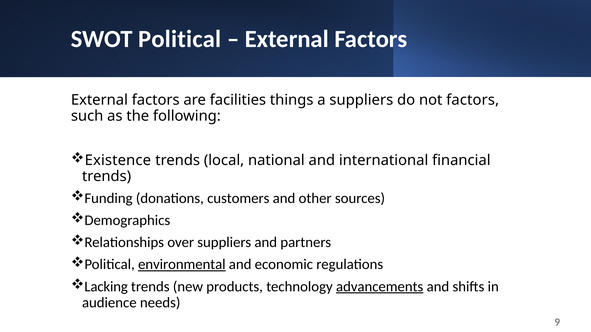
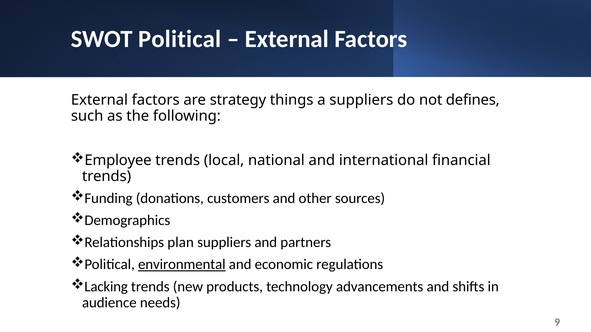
facilities: facilities -> strategy (238, 100)
not factors: factors -> defines (473, 100)
Existence: Existence -> Employee (118, 160)
over: over -> plan (181, 243)
advancements underline: present -> none (380, 287)
